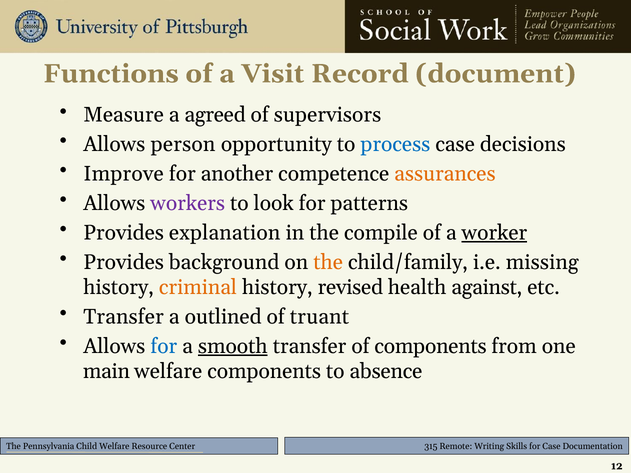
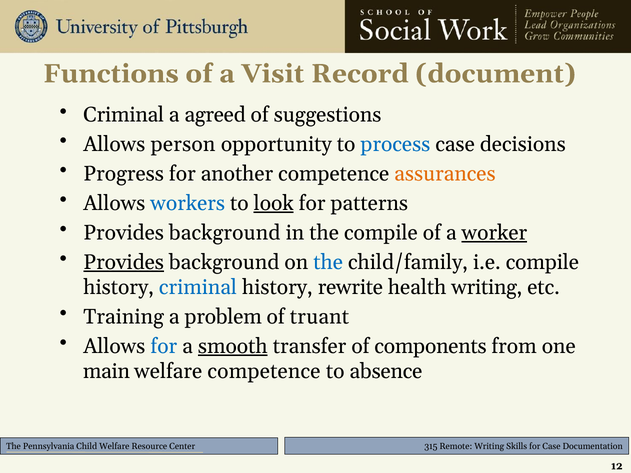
Measure: Measure -> Criminal (124, 115)
supervisors: supervisors -> suggestions (328, 115)
Improve: Improve -> Progress (124, 174)
workers colour: purple -> blue (188, 203)
look underline: none -> present (274, 203)
explanation: explanation -> background (225, 233)
Provides underline: none -> present (124, 262)
the colour: orange -> blue (328, 262)
i.e missing: missing -> compile (542, 262)
criminal colour: orange -> blue (198, 288)
revised: revised -> rewrite (350, 288)
health against: against -> writing (487, 288)
Transfer: Transfer -> Training (124, 317)
outlined: outlined -> problem (223, 317)
welfare components: components -> competence (264, 372)
